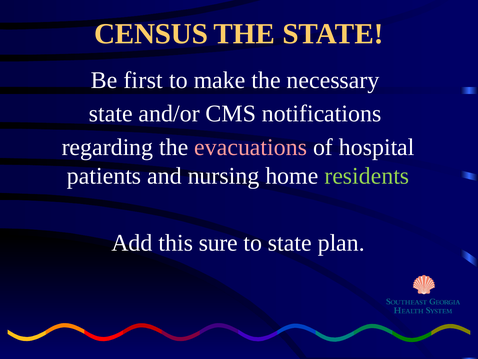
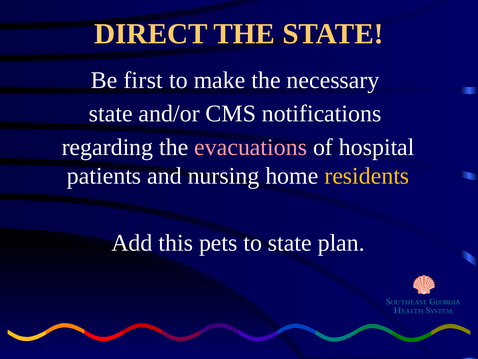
CENSUS: CENSUS -> DIRECT (151, 34)
residents colour: light green -> yellow (367, 176)
sure: sure -> pets (218, 243)
